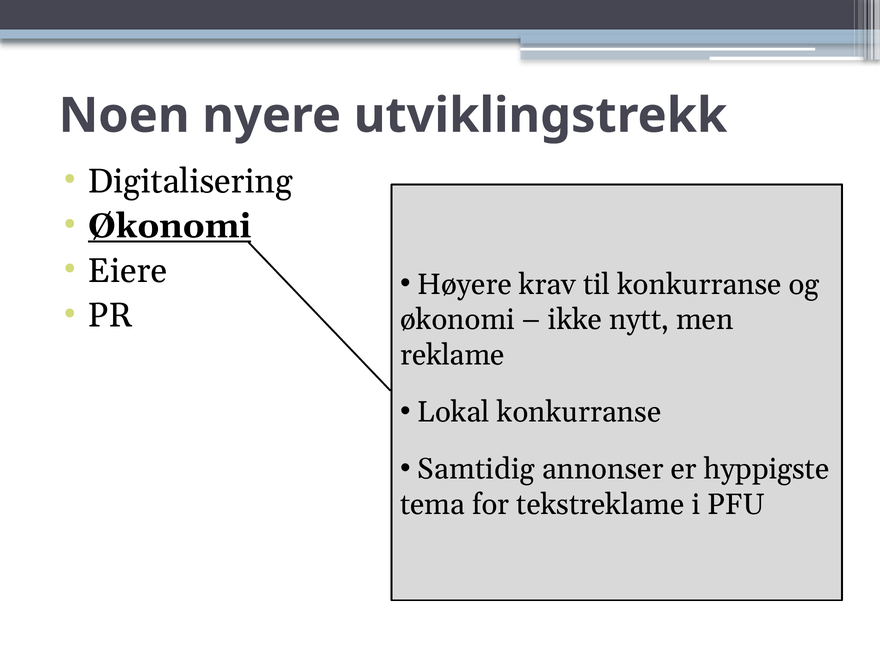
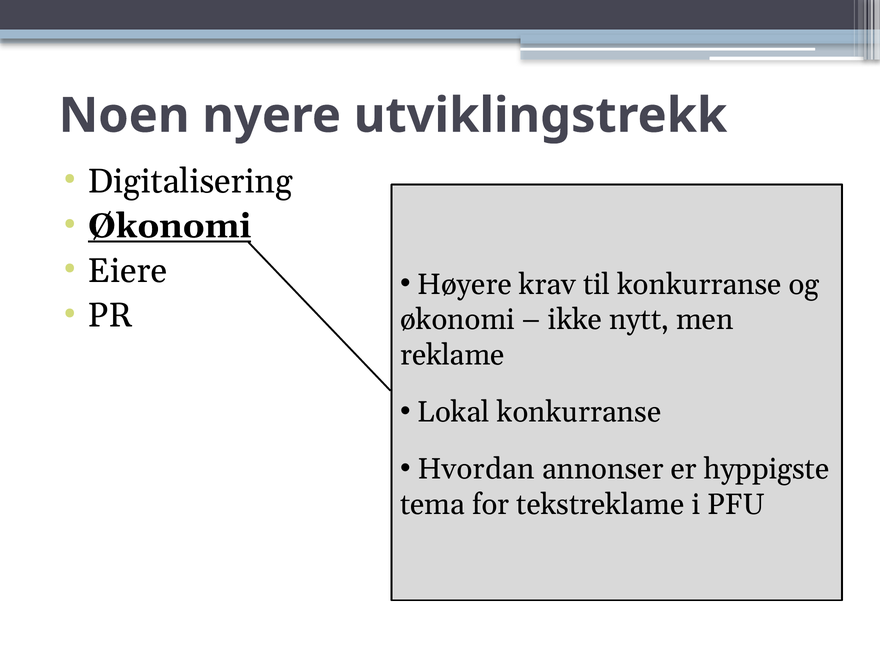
Samtidig: Samtidig -> Hvordan (476, 469)
